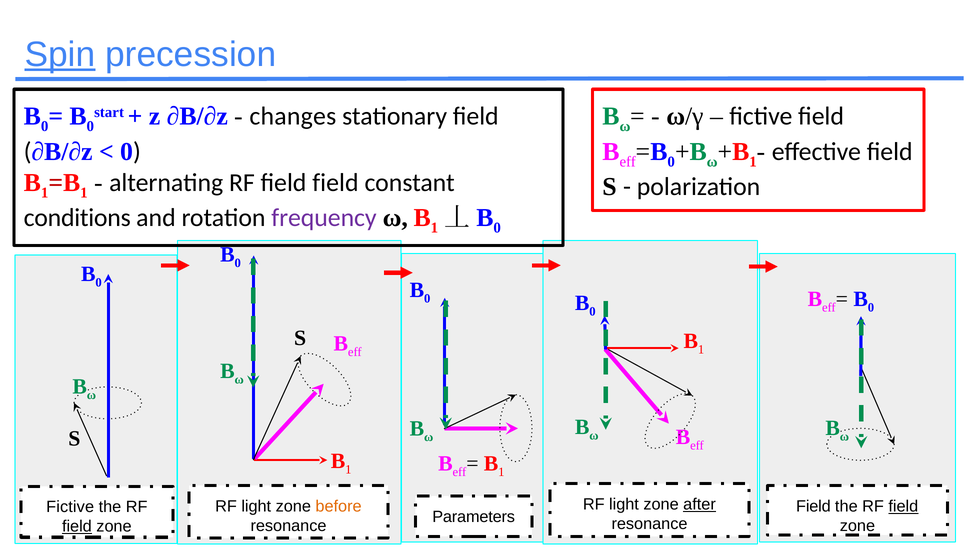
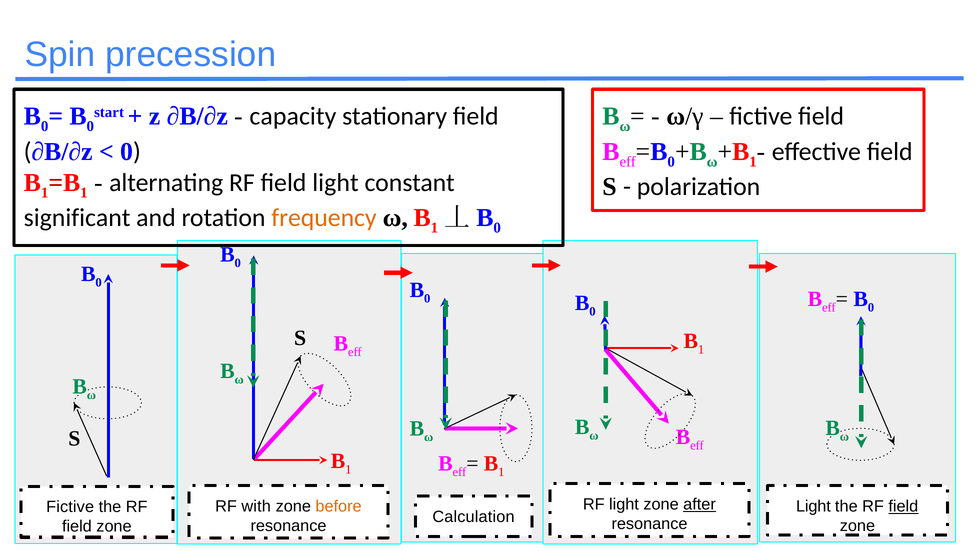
Spin underline: present -> none (60, 55)
changes: changes -> capacity (293, 116)
field field: field -> light (335, 182)
conditions: conditions -> significant (77, 218)
frequency colour: purple -> orange (324, 218)
light: light -> with (256, 506)
Field: Field -> Light (813, 506)
Parameters: Parameters -> Calculation (473, 516)
field underline: present -> none (77, 526)
